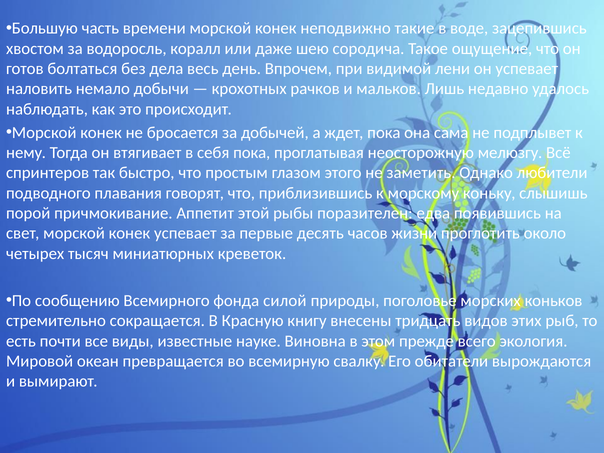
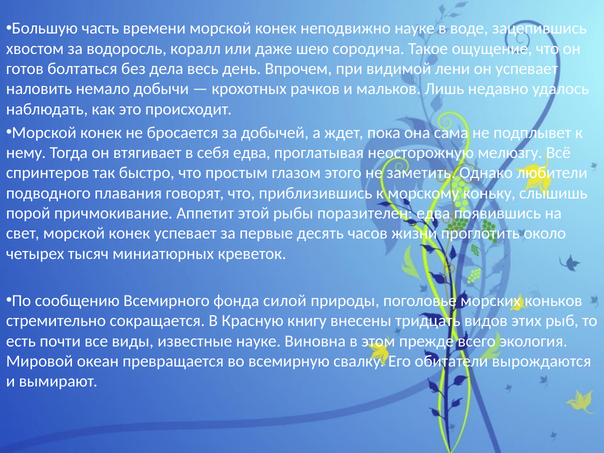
неподвижно такие: такие -> науке (415, 28)
себя пока: пока -> едва (252, 153)
